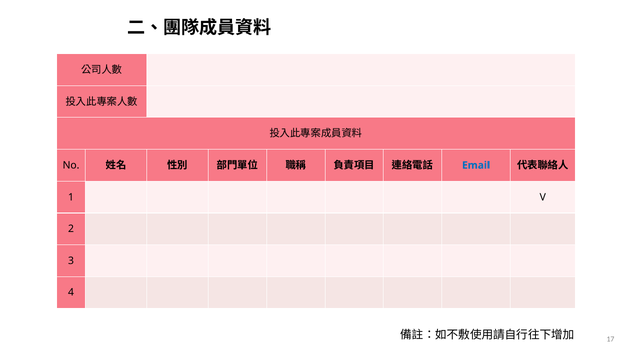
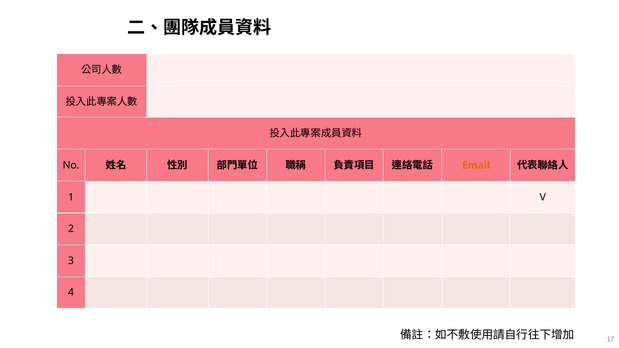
Email colour: blue -> orange (476, 165)
